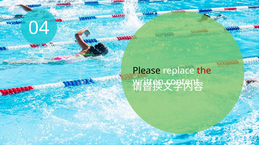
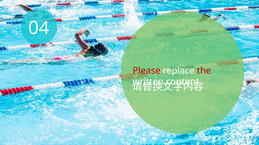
Please colour: black -> red (147, 71)
